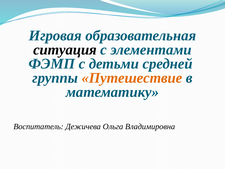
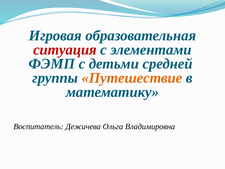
ситуация colour: black -> red (65, 50)
